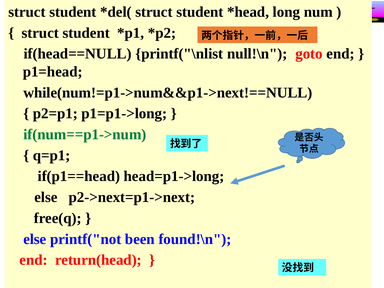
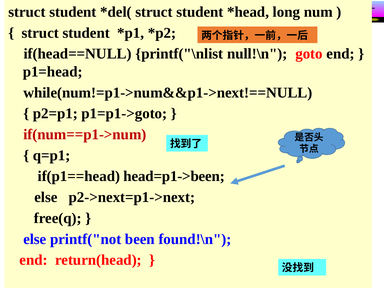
p1=p1->long: p1=p1->long -> p1=p1->goto (124, 114)
if(num==p1->num colour: green -> red (85, 134)
head=p1->long: head=p1->long -> head=p1->been (174, 176)
